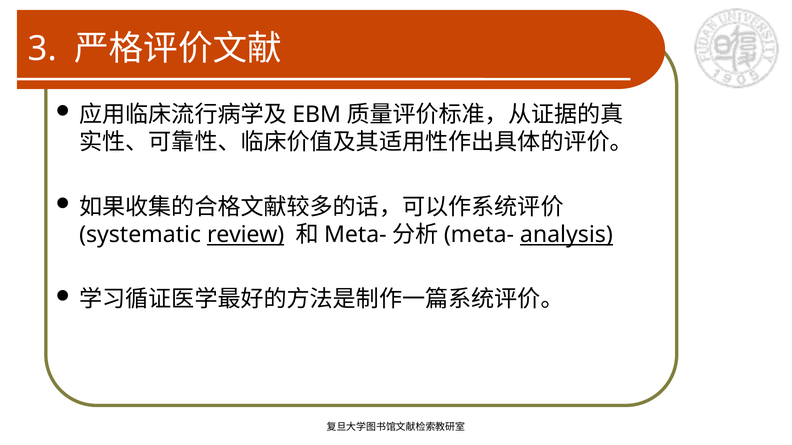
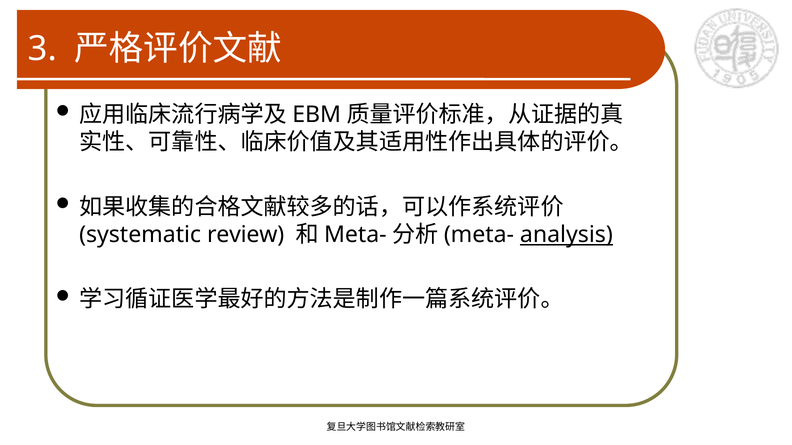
review underline: present -> none (246, 235)
